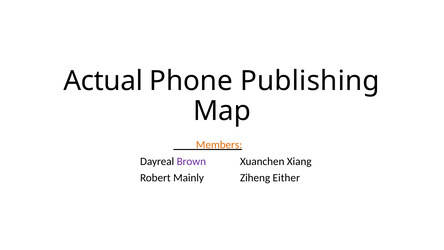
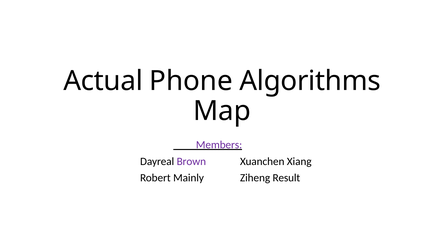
Publishing: Publishing -> Algorithms (310, 81)
Members colour: orange -> purple (219, 145)
Either: Either -> Result (286, 178)
